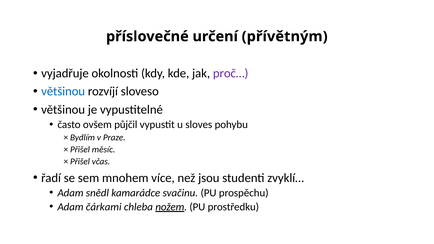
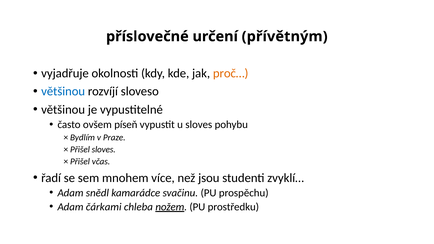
proč… colour: purple -> orange (231, 73)
půjčil: půjčil -> píseň (126, 125)
Přišel měsíc: měsíc -> sloves (104, 150)
